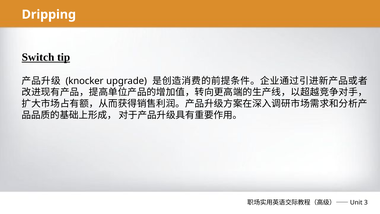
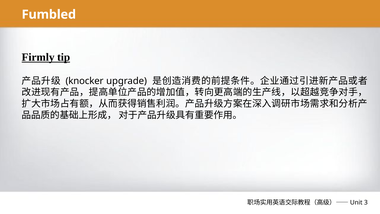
Dripping: Dripping -> Fumbled (49, 14)
Switch: Switch -> Firmly (38, 57)
